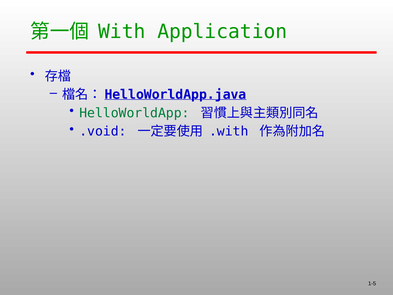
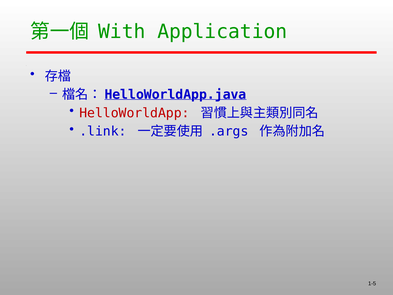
HelloWorldApp colour: green -> red (134, 113)
.void: .void -> .link (103, 131)
.with: .with -> .args (229, 131)
